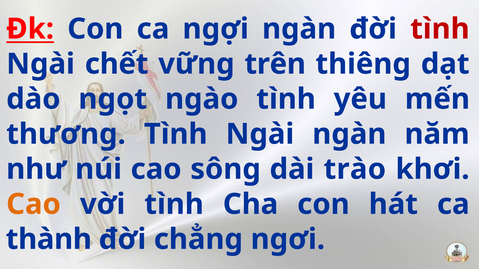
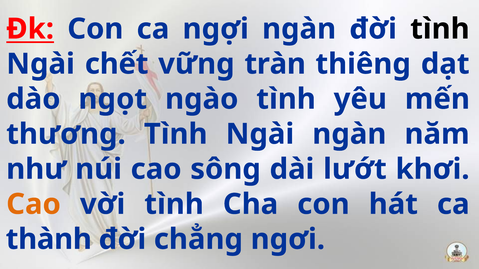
tình colour: red -> black (440, 29)
trên: trên -> tràn (275, 64)
trào: trào -> lướt (355, 169)
